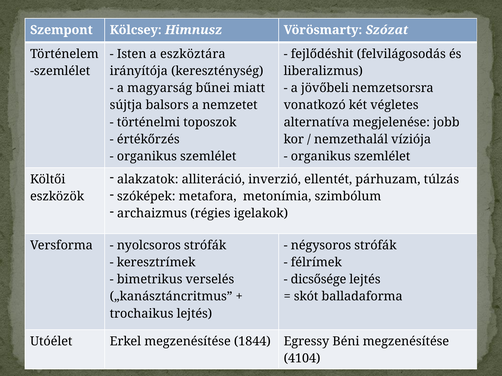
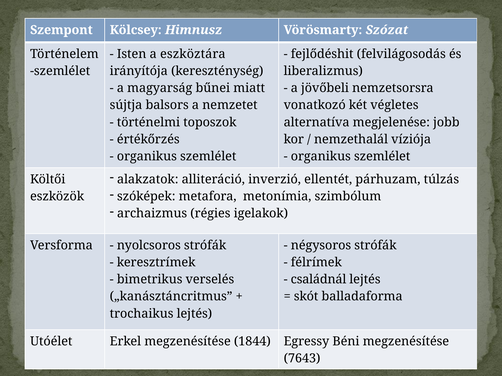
dicsősége: dicsősége -> családnál (319, 280)
4104: 4104 -> 7643 (302, 359)
